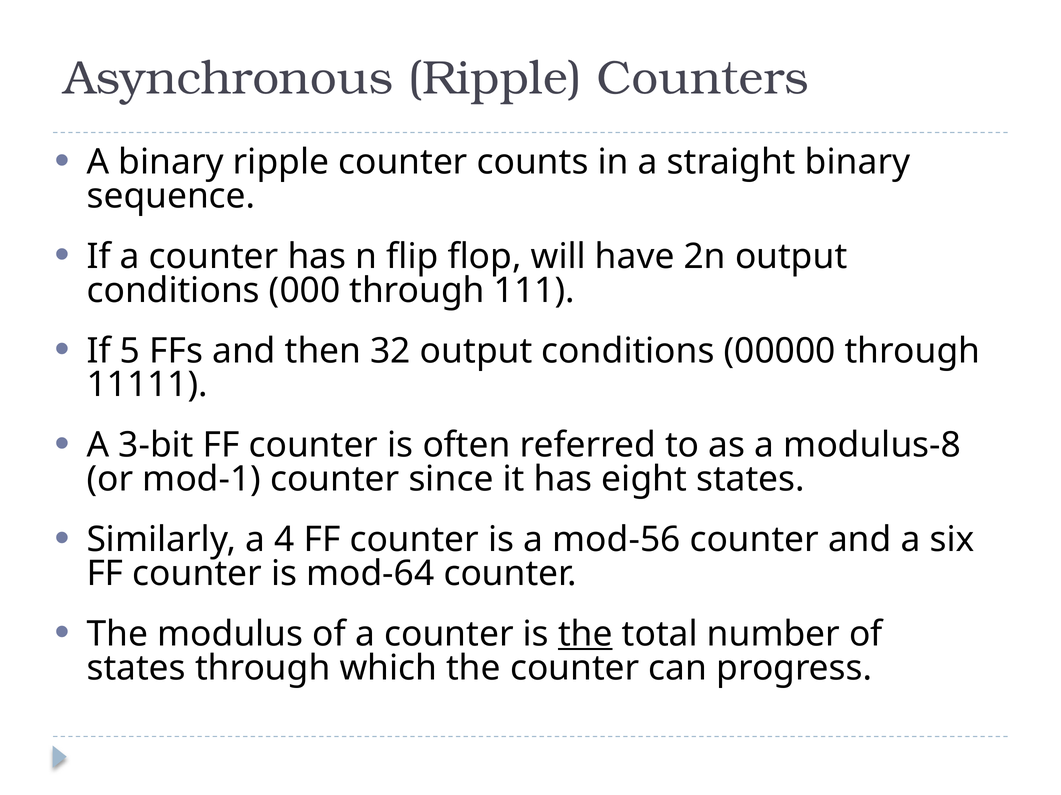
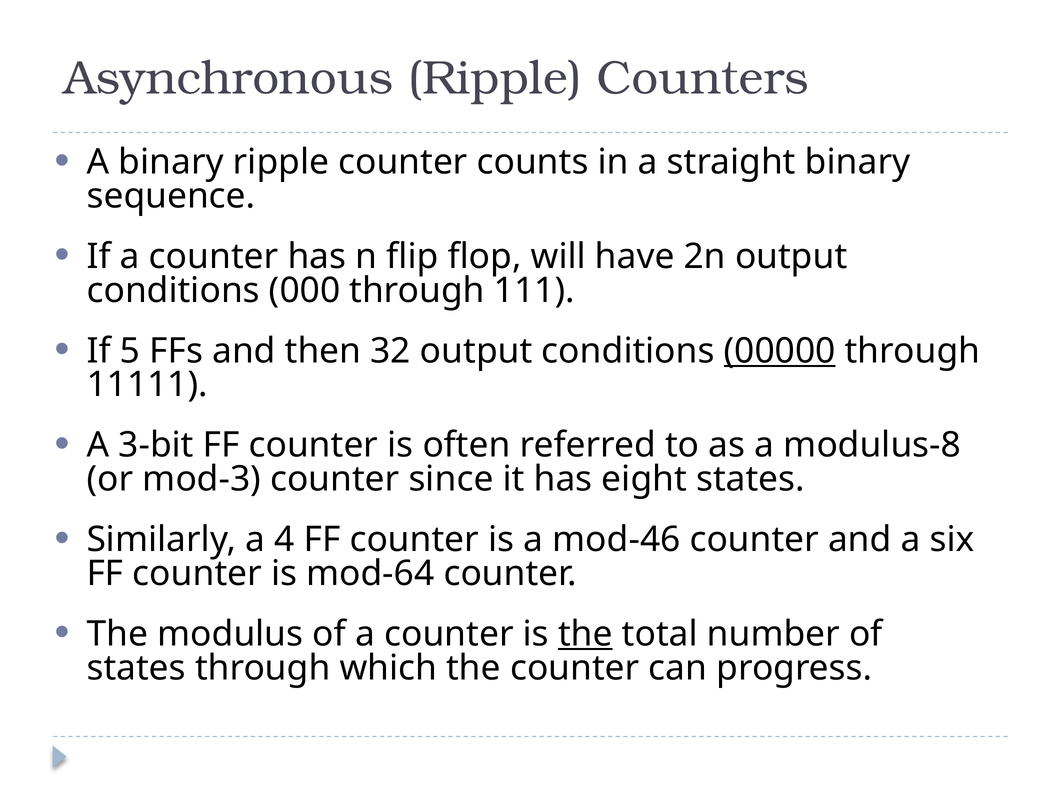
00000 underline: none -> present (780, 351)
mod-1: mod-1 -> mod-3 (202, 480)
mod-56: mod-56 -> mod-46 (616, 540)
